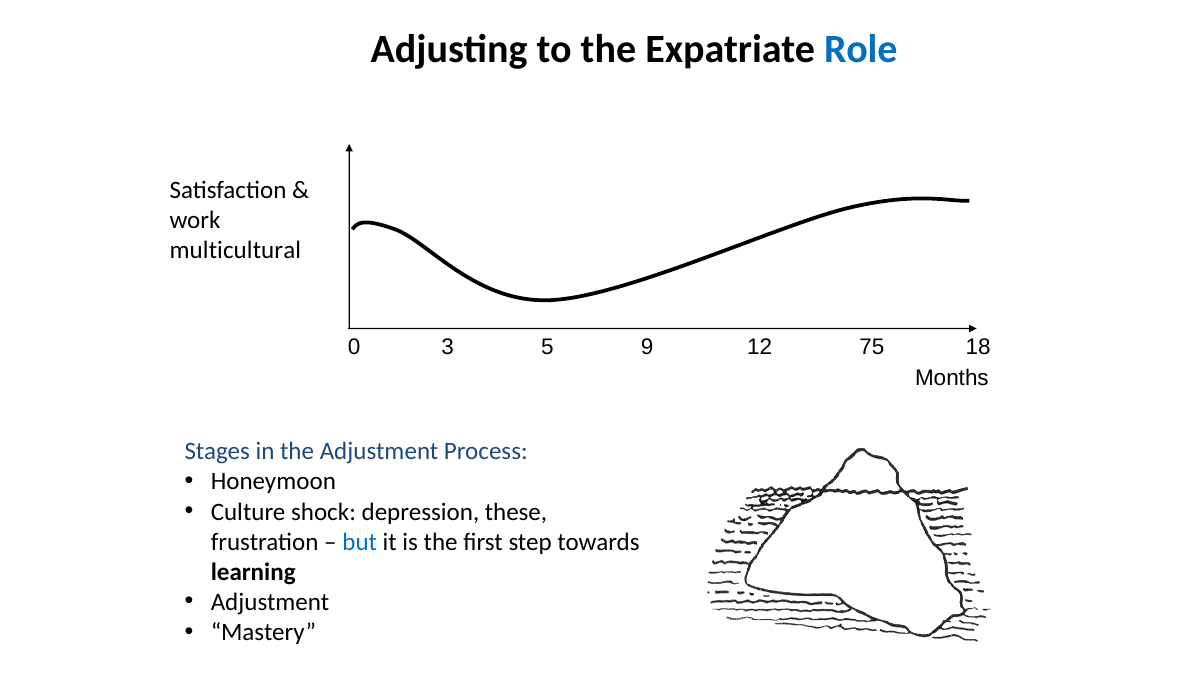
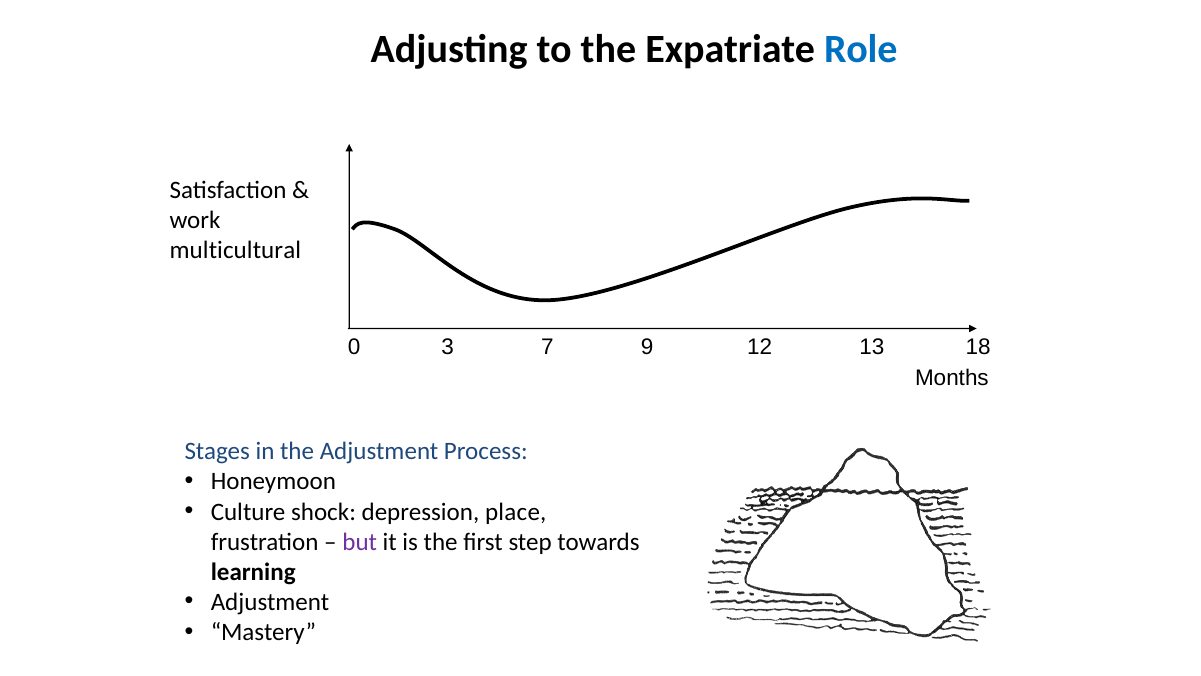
5: 5 -> 7 (548, 347)
75: 75 -> 13 (872, 347)
these: these -> place (516, 511)
but colour: blue -> purple (360, 542)
